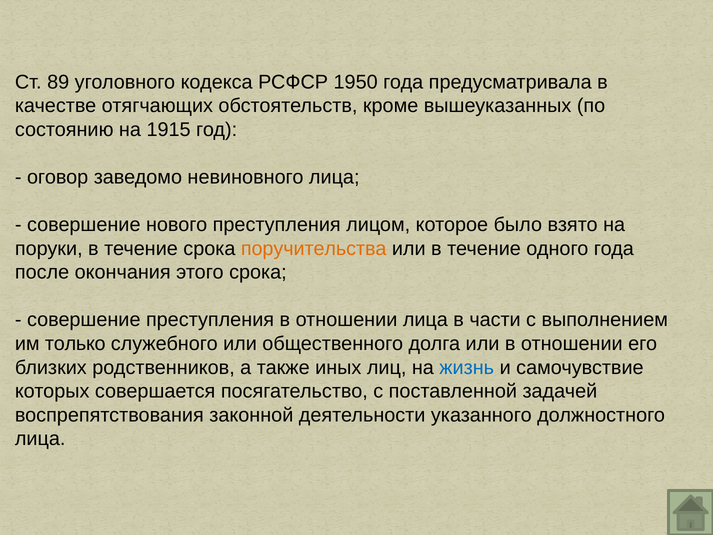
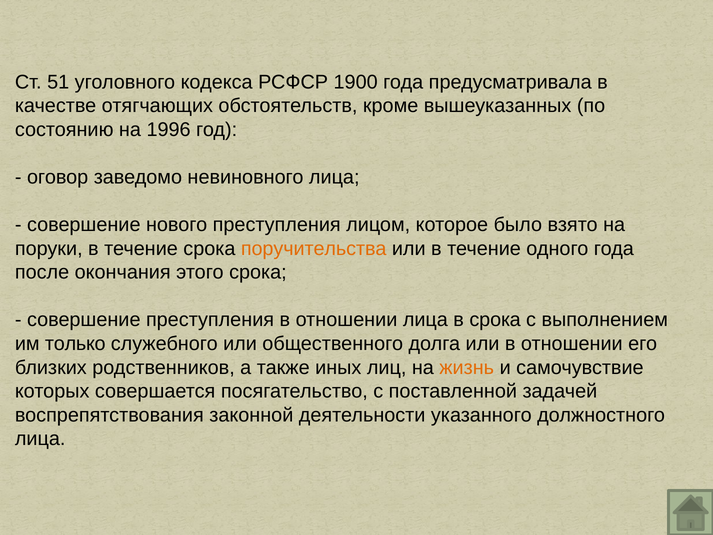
89: 89 -> 51 (58, 82)
1950: 1950 -> 1900 (356, 82)
1915: 1915 -> 1996 (169, 130)
в части: части -> срока (495, 320)
жизнь colour: blue -> orange (467, 367)
